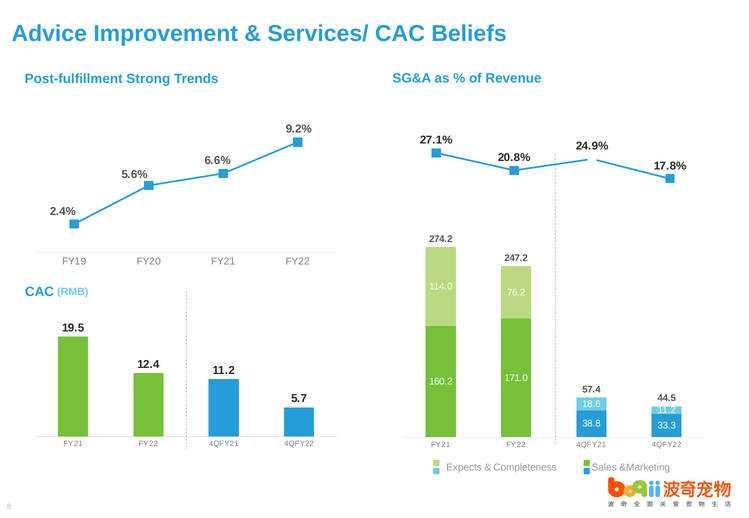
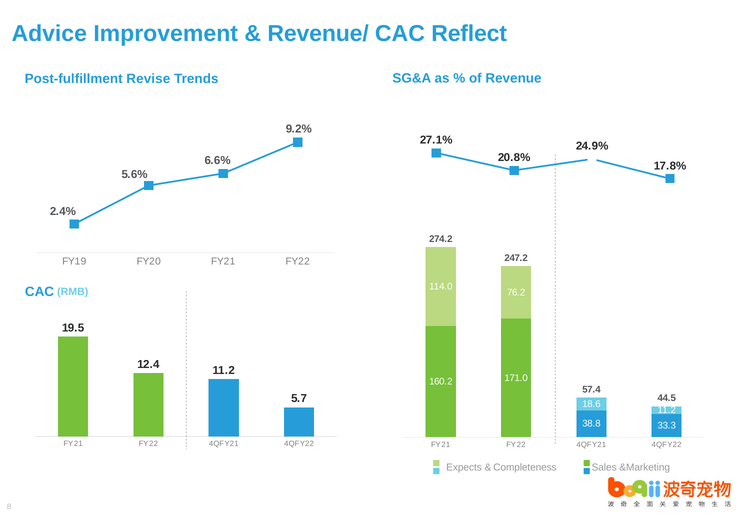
Services/: Services/ -> Revenue/ (318, 33)
Beliefs: Beliefs -> Reflect (469, 33)
Strong: Strong -> Revise (148, 79)
